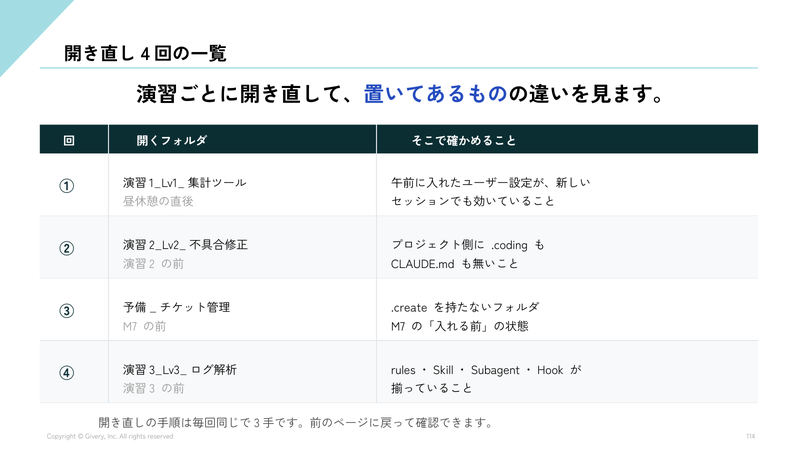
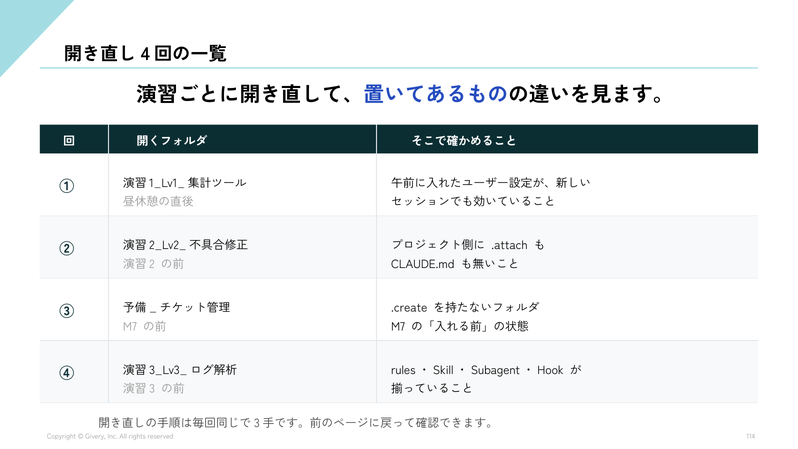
.coding: .coding -> .attach (509, 245)
